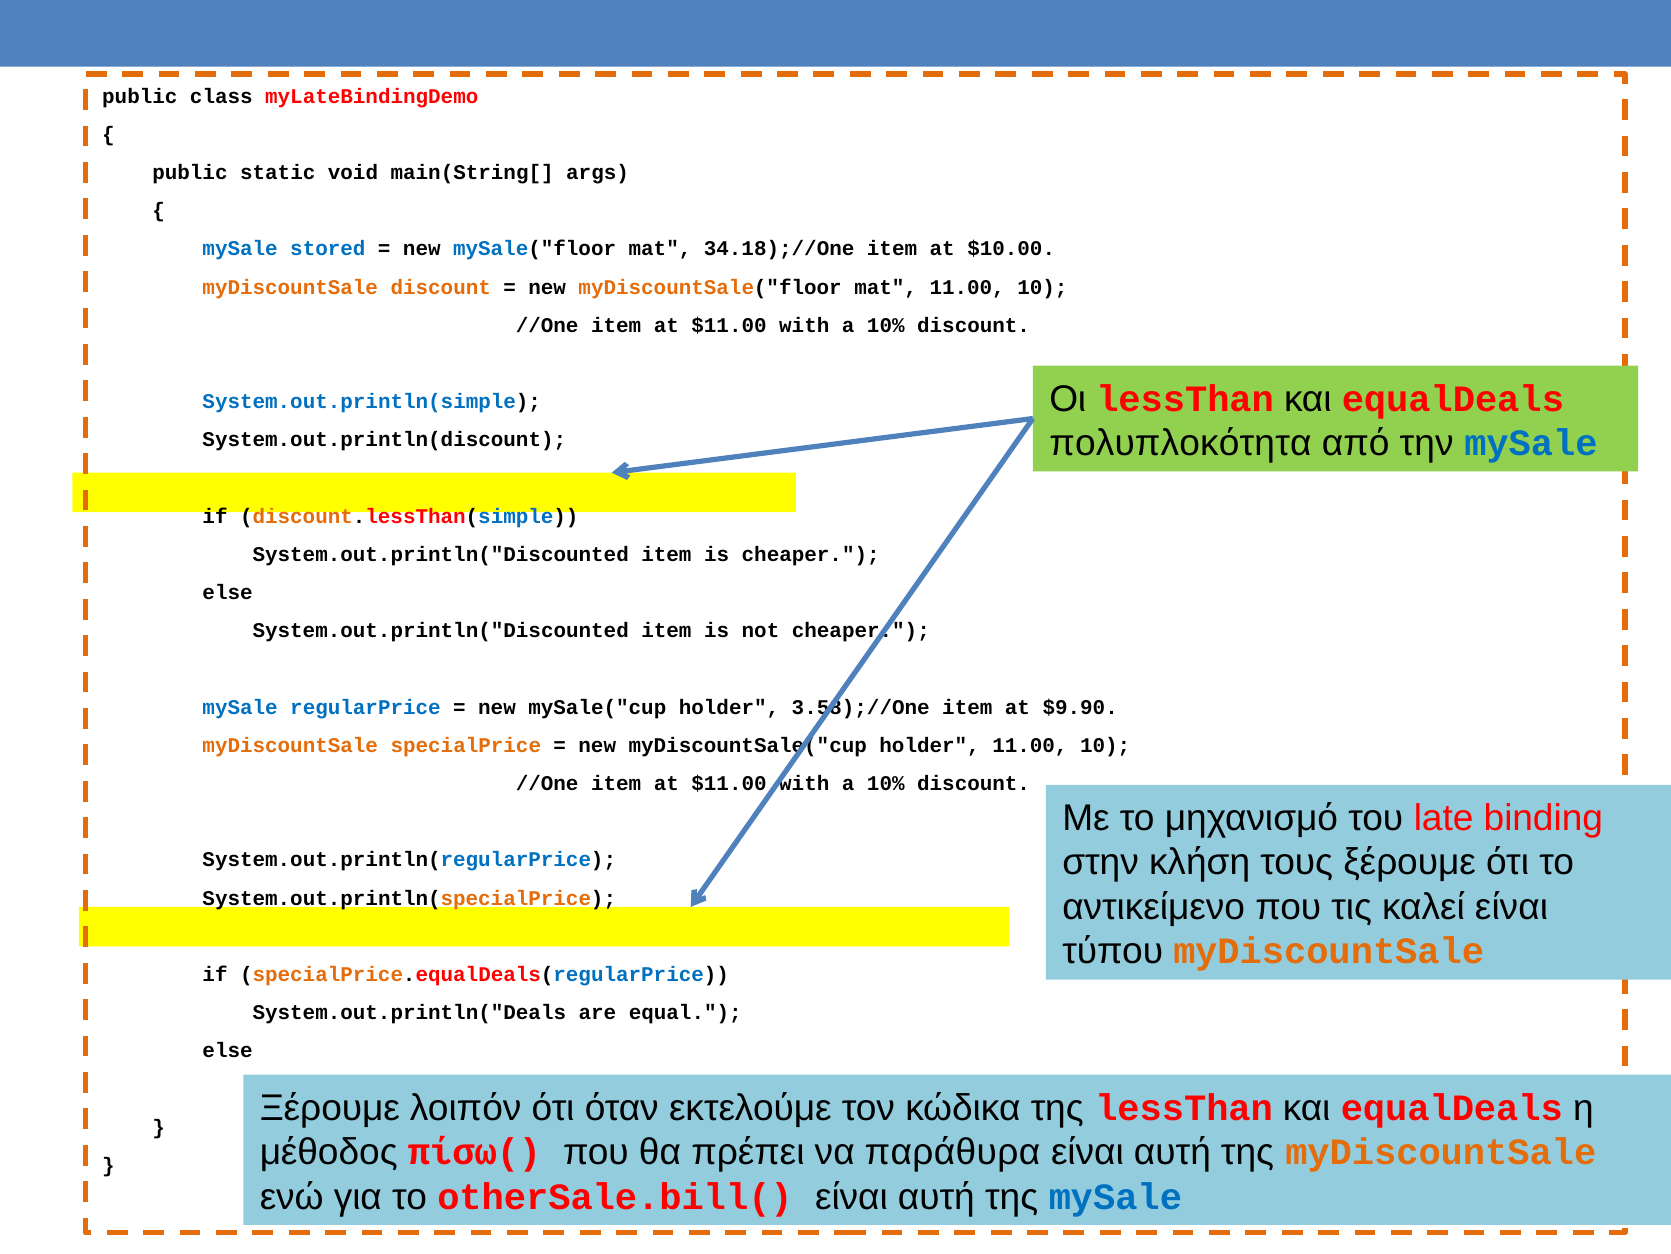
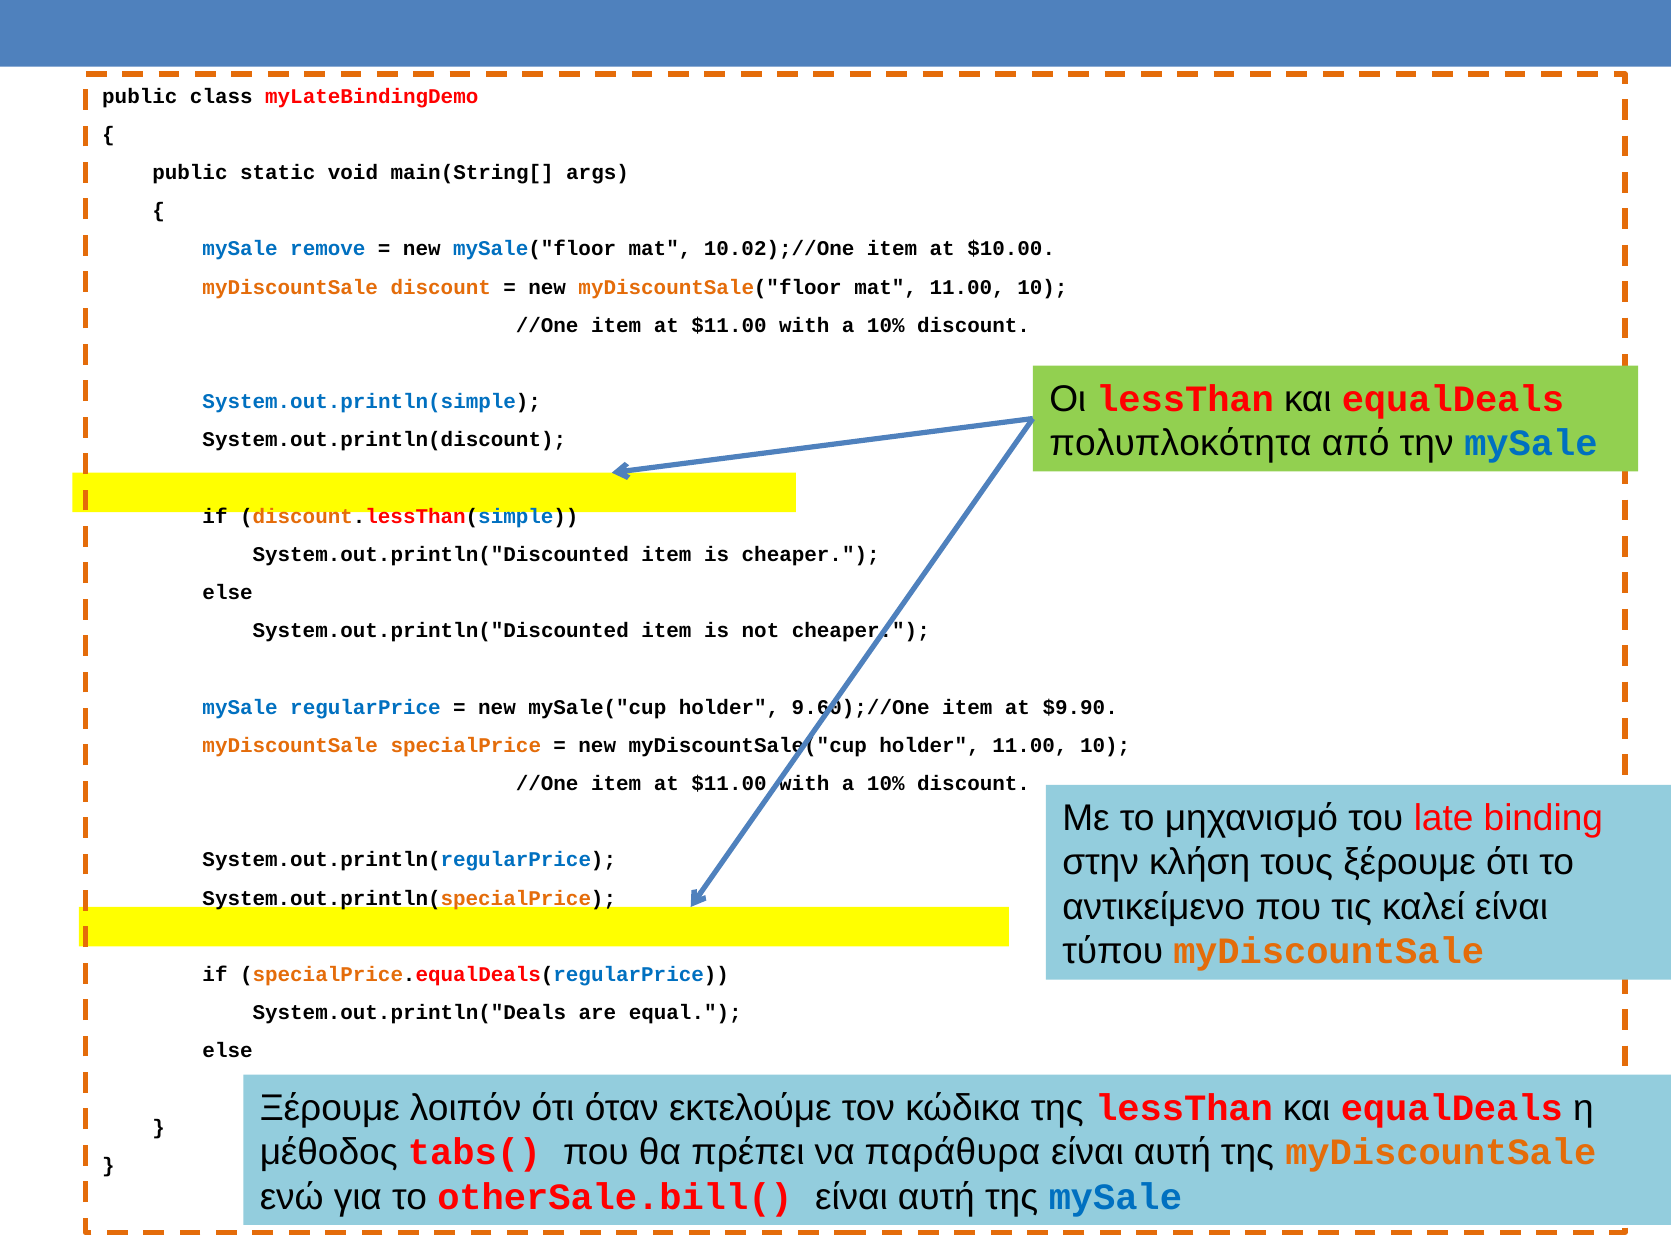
stored: stored -> remove (328, 249)
34.18);//One: 34.18);//One -> 10.02);//One (779, 249)
3.58);//One: 3.58);//One -> 9.60);//One (861, 707)
πίσω(: πίσω( -> tabs( (475, 1152)
